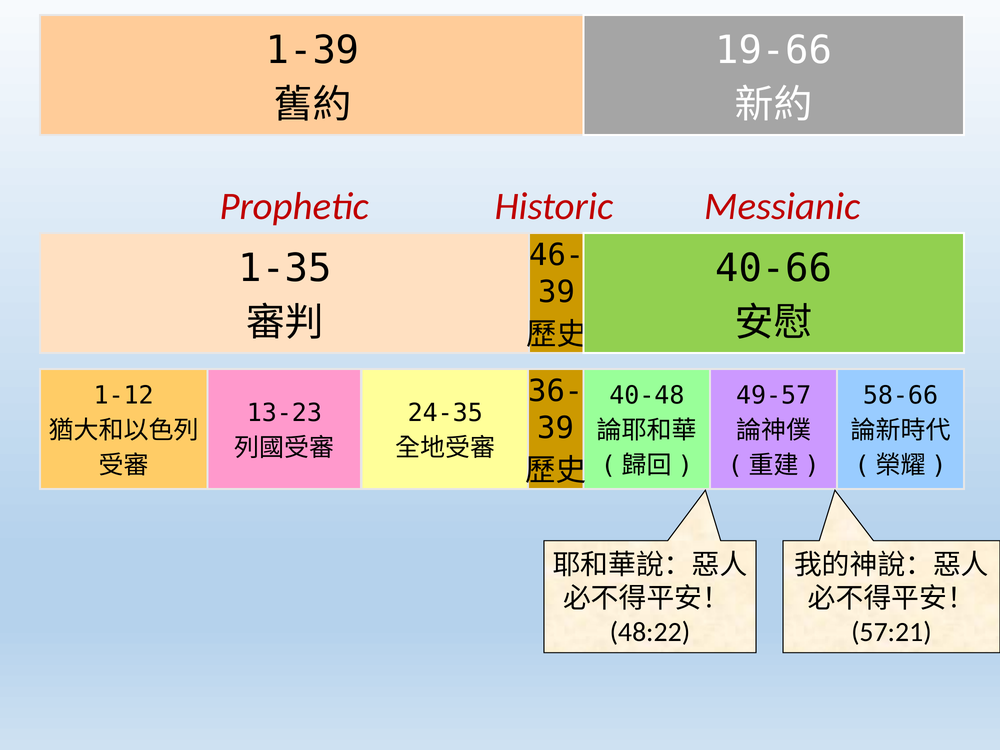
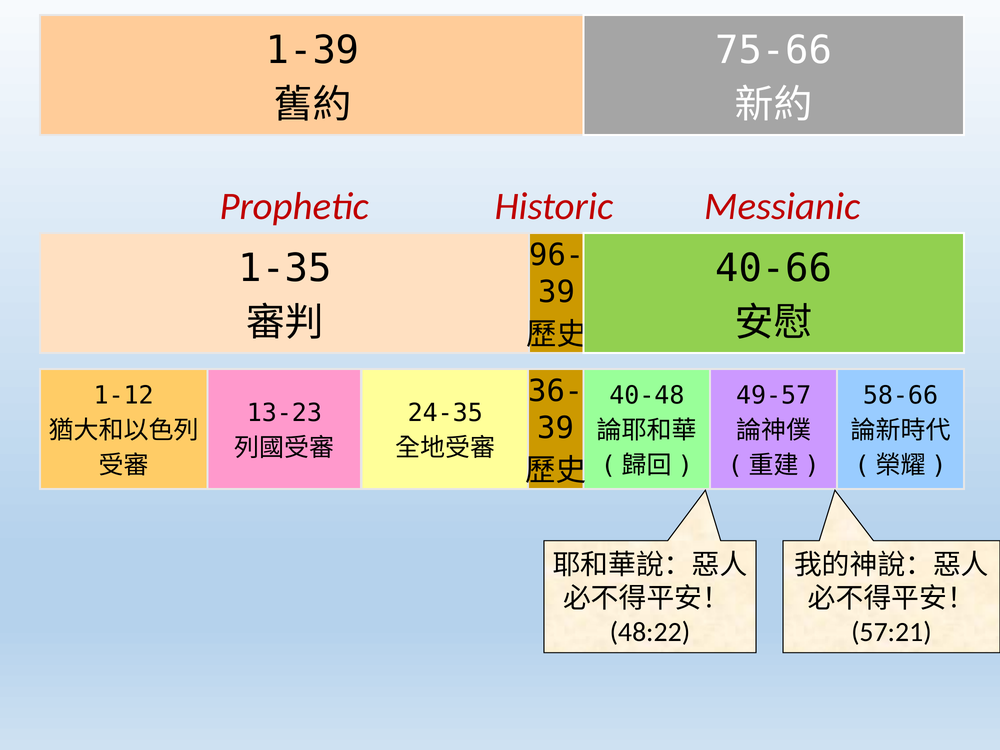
19-66: 19-66 -> 75-66 (774, 51)
46-: 46- -> 96- (557, 255)
